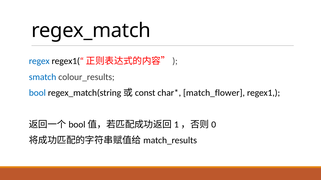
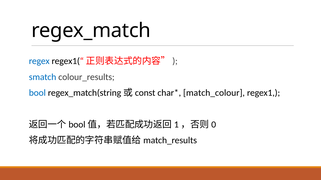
match_flower: match_flower -> match_colour (214, 93)
